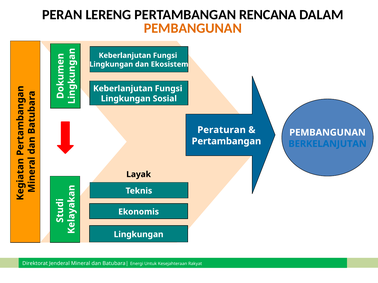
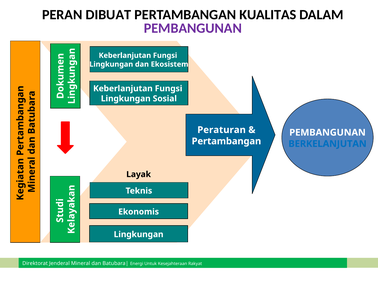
LERENG: LERENG -> DIBUAT (108, 15)
RENCANA: RENCANA -> KUALITAS (268, 15)
PEMBANGUNAN colour: orange -> purple (193, 28)
